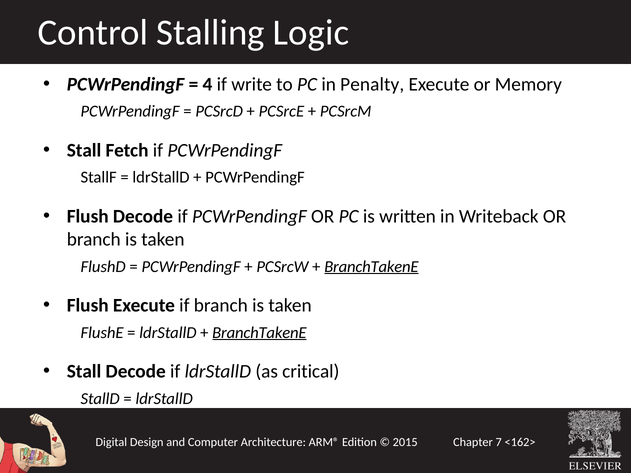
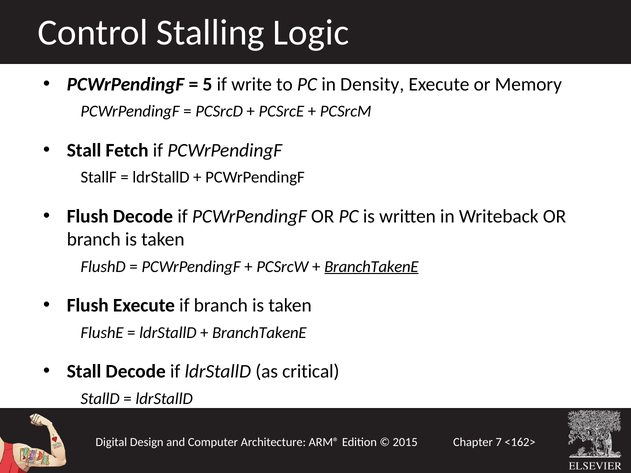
4: 4 -> 5 (207, 84)
Penalty: Penalty -> Density (372, 84)
BranchTakenE underline: present -> none (259, 333)
